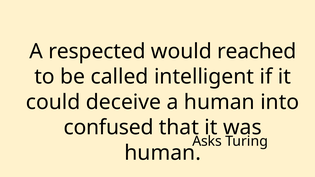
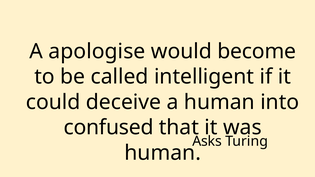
respected: respected -> apologise (97, 51)
reached: reached -> become (257, 51)
